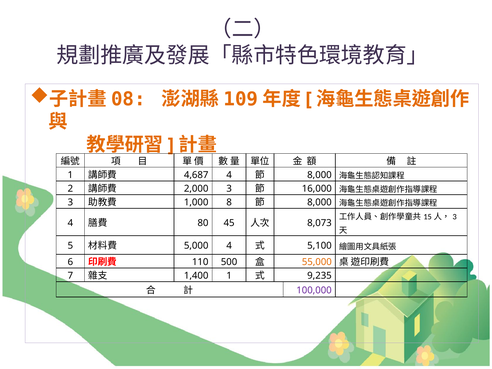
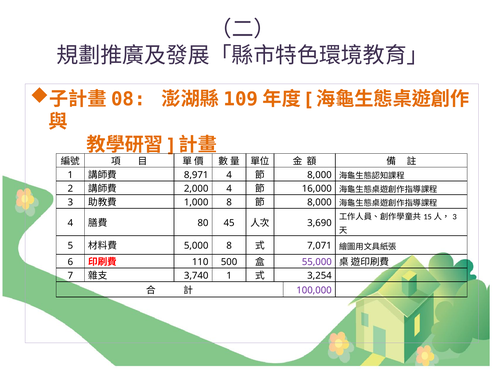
4,687: 4,687 -> 8,971 (196, 175)
2,000 3: 3 -> 4 (229, 189)
8,073: 8,073 -> 3,690 (319, 223)
5,000 4: 4 -> 8 (229, 246)
5,100: 5,100 -> 7,071 (319, 246)
55,000 colour: orange -> purple (317, 262)
1,400: 1,400 -> 3,740 (196, 276)
9,235: 9,235 -> 3,254 (319, 276)
